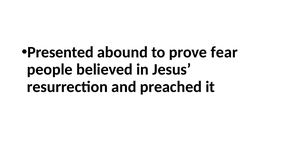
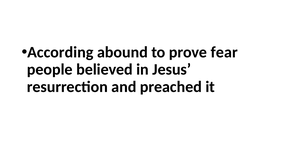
Presented: Presented -> According (60, 52)
